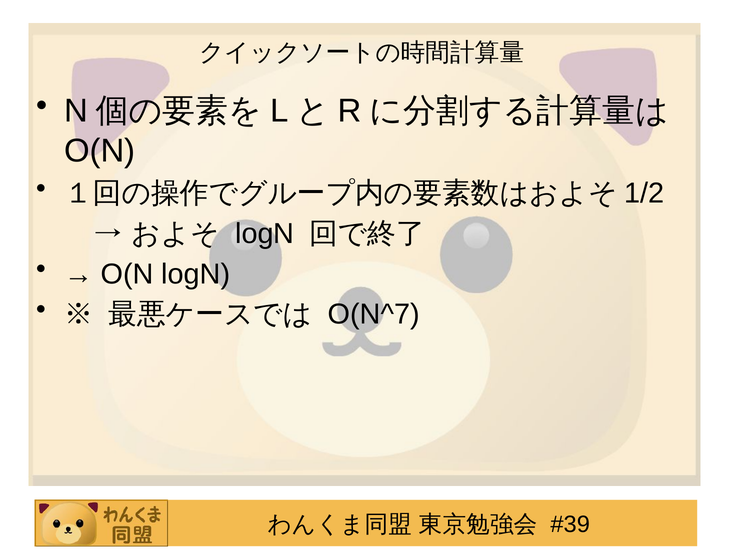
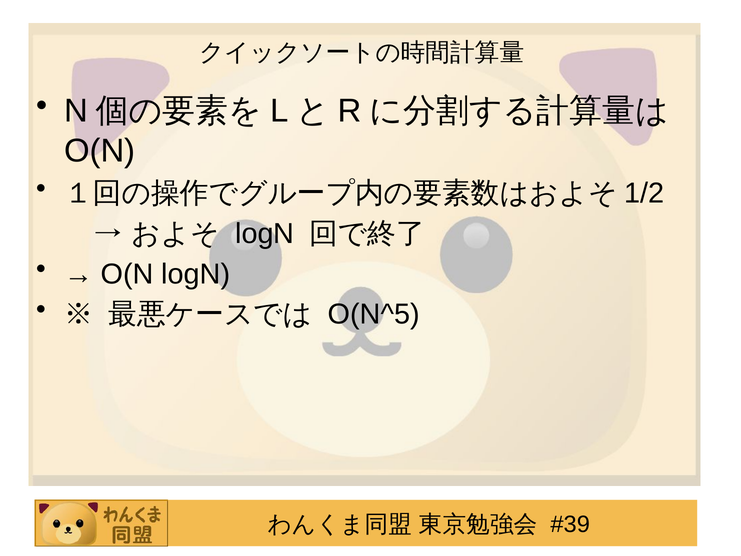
O(N^7: O(N^7 -> O(N^5 (374, 314)
